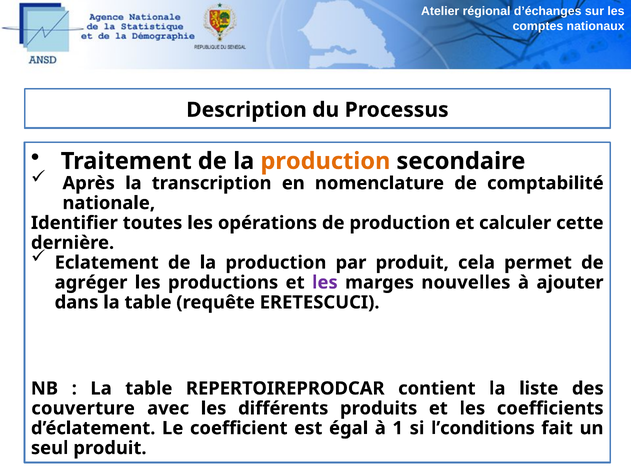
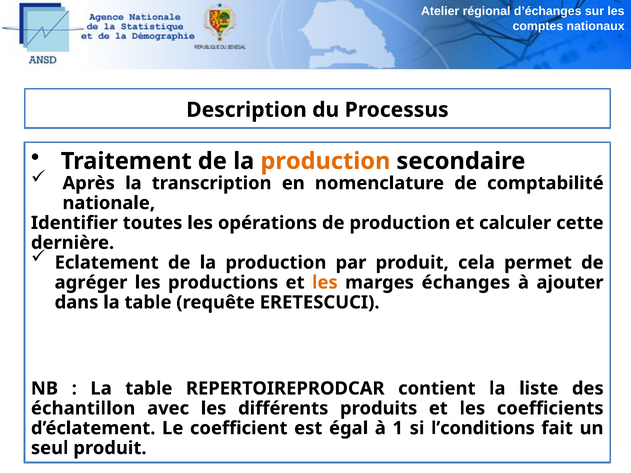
les colour: purple -> orange (325, 283)
nouvelles: nouvelles -> échanges (466, 283)
couverture: couverture -> échantillon (83, 409)
